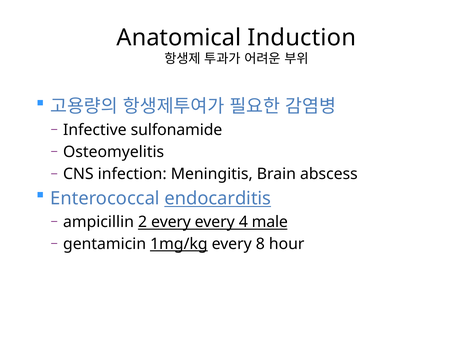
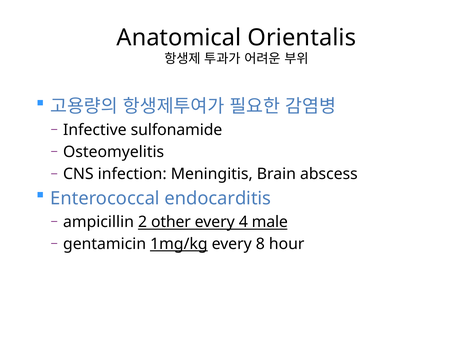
Induction: Induction -> Orientalis (302, 38)
endocarditis underline: present -> none (218, 198)
2 every: every -> other (171, 222)
